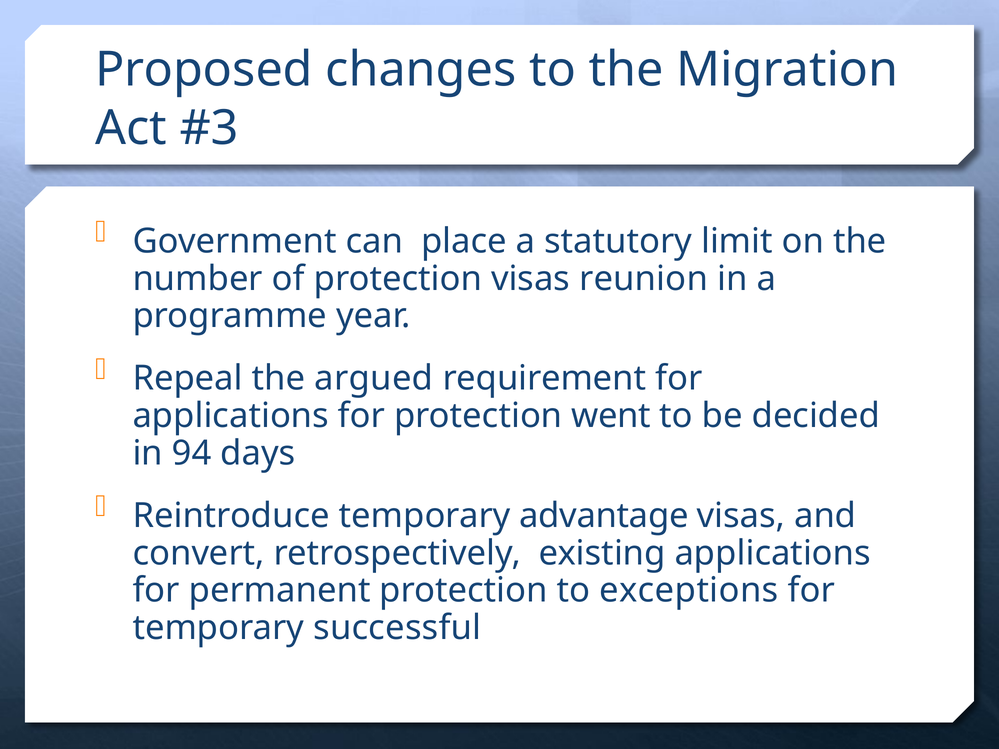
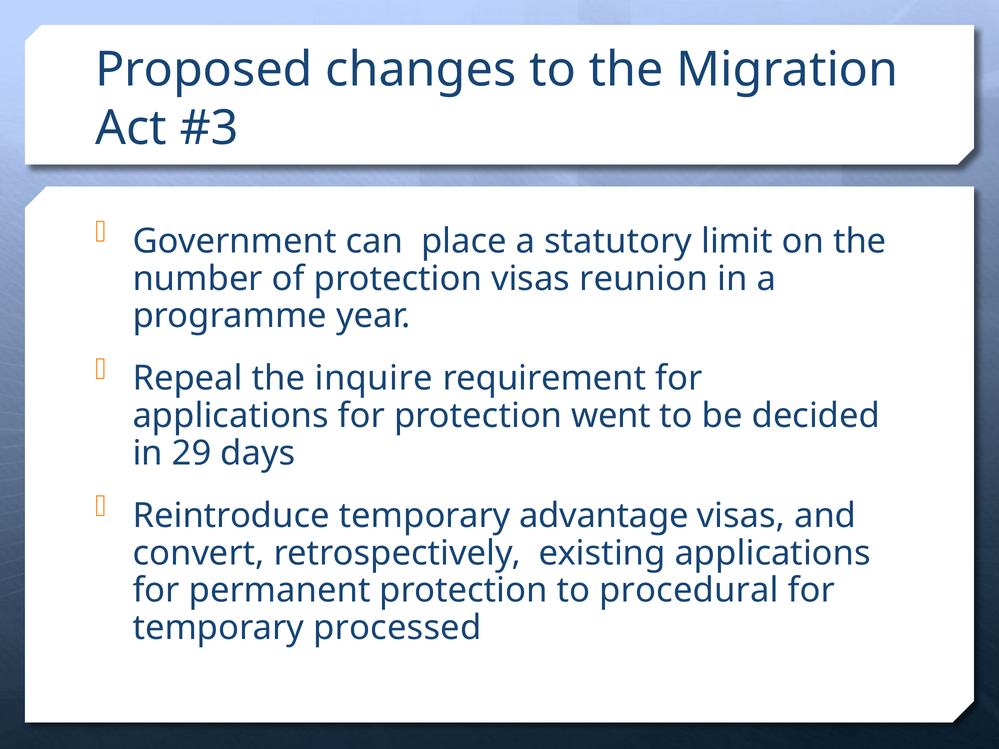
argued: argued -> inquire (374, 379)
94: 94 -> 29 (192, 453)
exceptions: exceptions -> procedural (689, 591)
successful: successful -> processed (397, 628)
